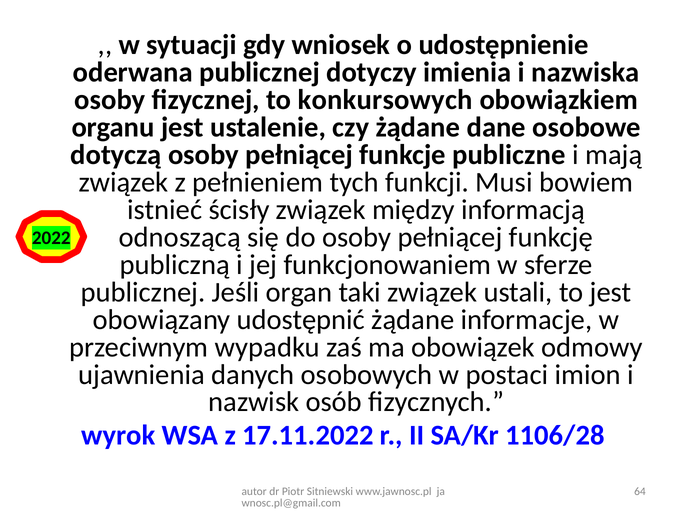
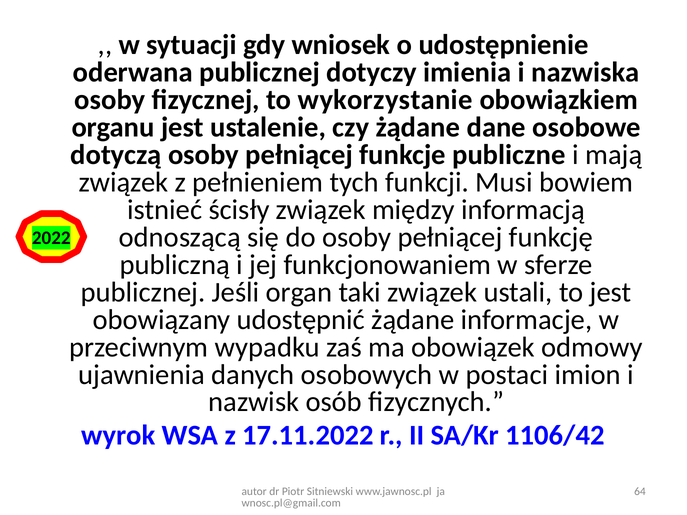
konkursowych: konkursowych -> wykorzystanie (385, 100)
1106/28: 1106/28 -> 1106/42 (555, 435)
